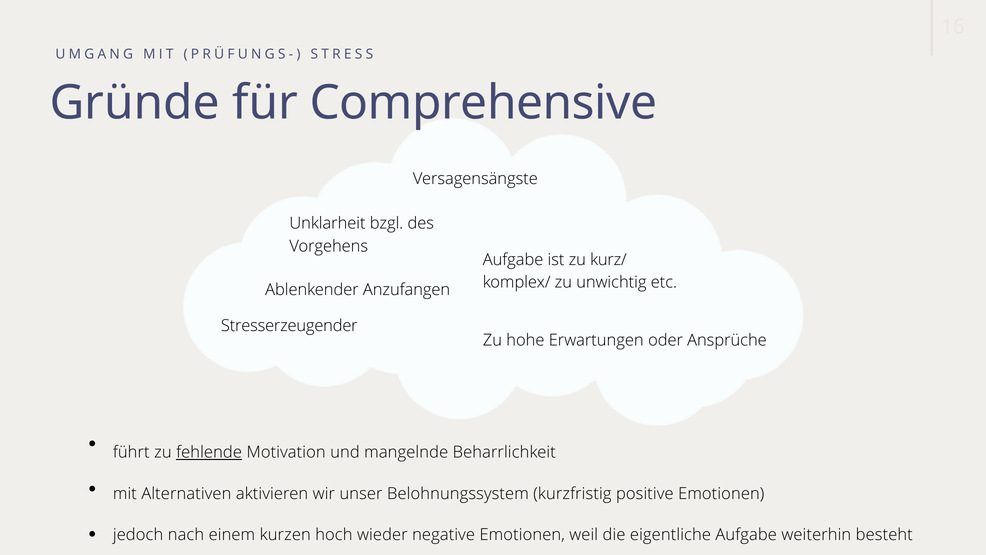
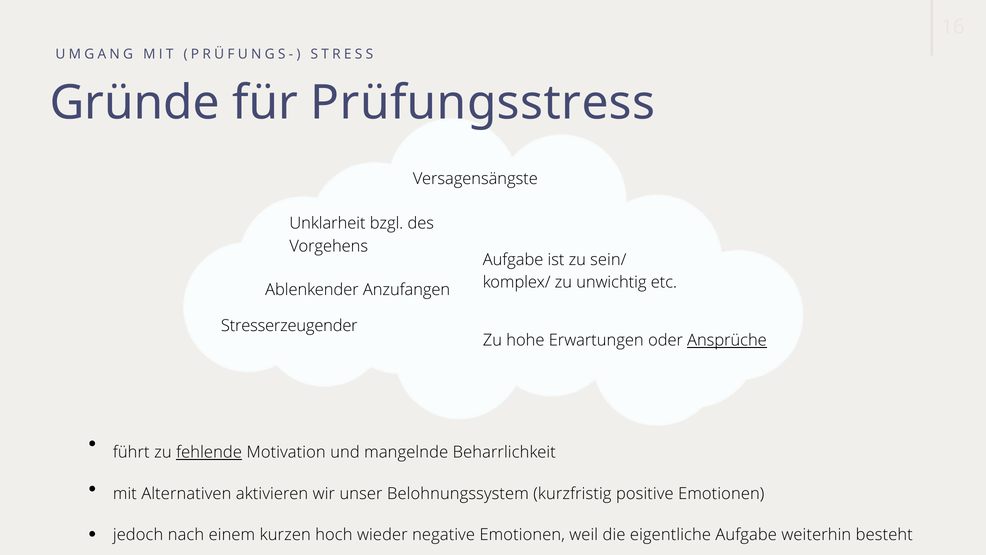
Comprehensive: Comprehensive -> Prüfungsstress (483, 103)
kurz/: kurz/ -> sein/ (608, 260)
Ansprüche underline: none -> present (727, 340)
